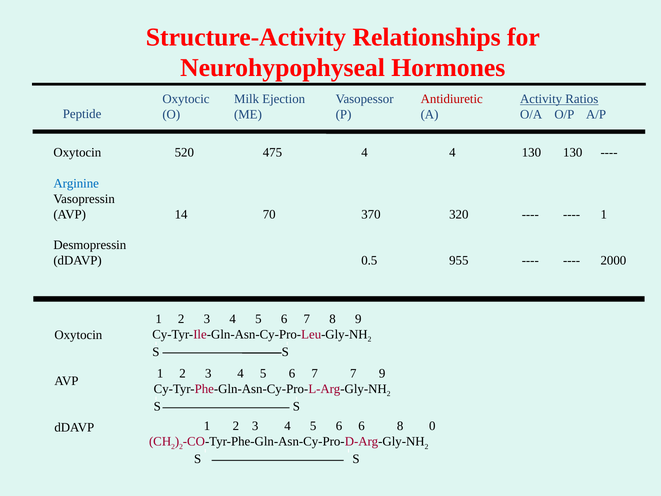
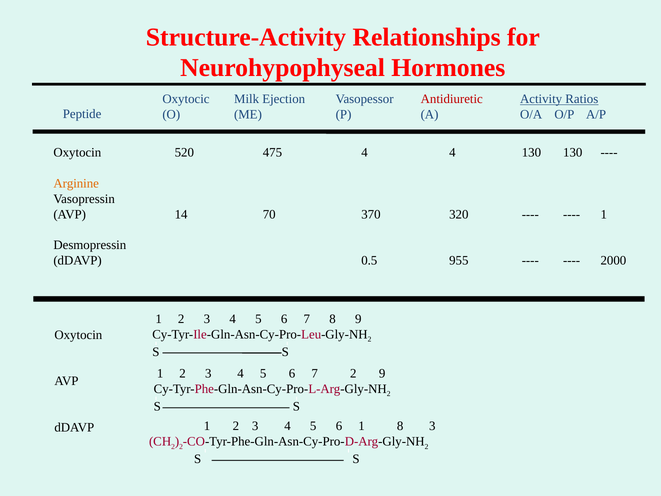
Arginine colour: blue -> orange (76, 183)
7 7: 7 -> 2 (353, 373)
6 6: 6 -> 1 (362, 426)
8 0: 0 -> 3 (432, 426)
